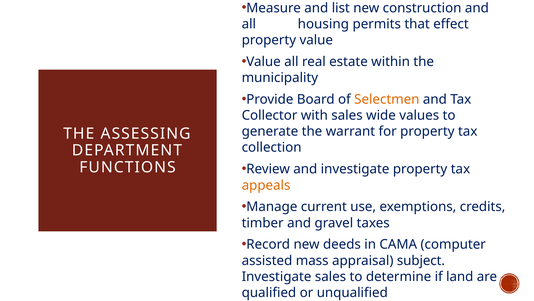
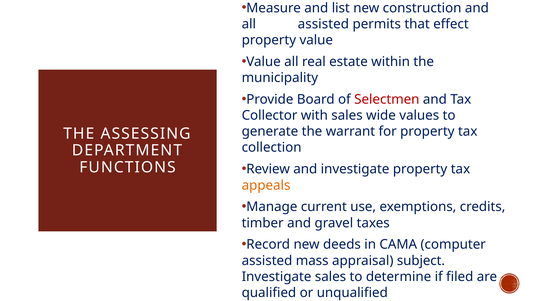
all housing: housing -> assisted (323, 24)
Selectmen colour: orange -> red (387, 99)
land: land -> filed (460, 276)
